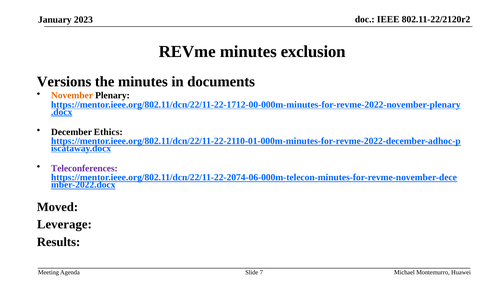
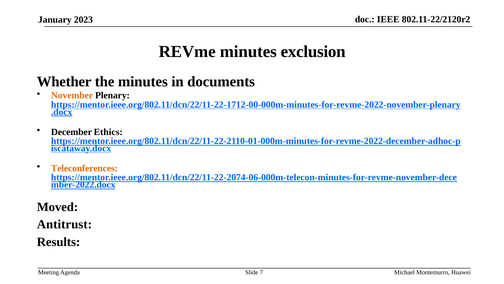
Versions: Versions -> Whether (64, 82)
Teleconferences colour: purple -> orange (84, 168)
Leverage: Leverage -> Antitrust (64, 224)
